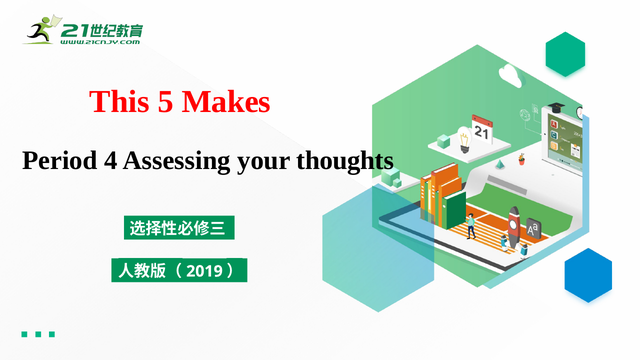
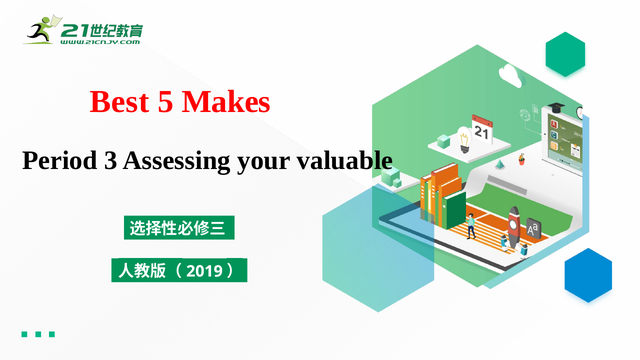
This: This -> Best (119, 102)
4: 4 -> 3 (111, 161)
thoughts: thoughts -> valuable (345, 161)
